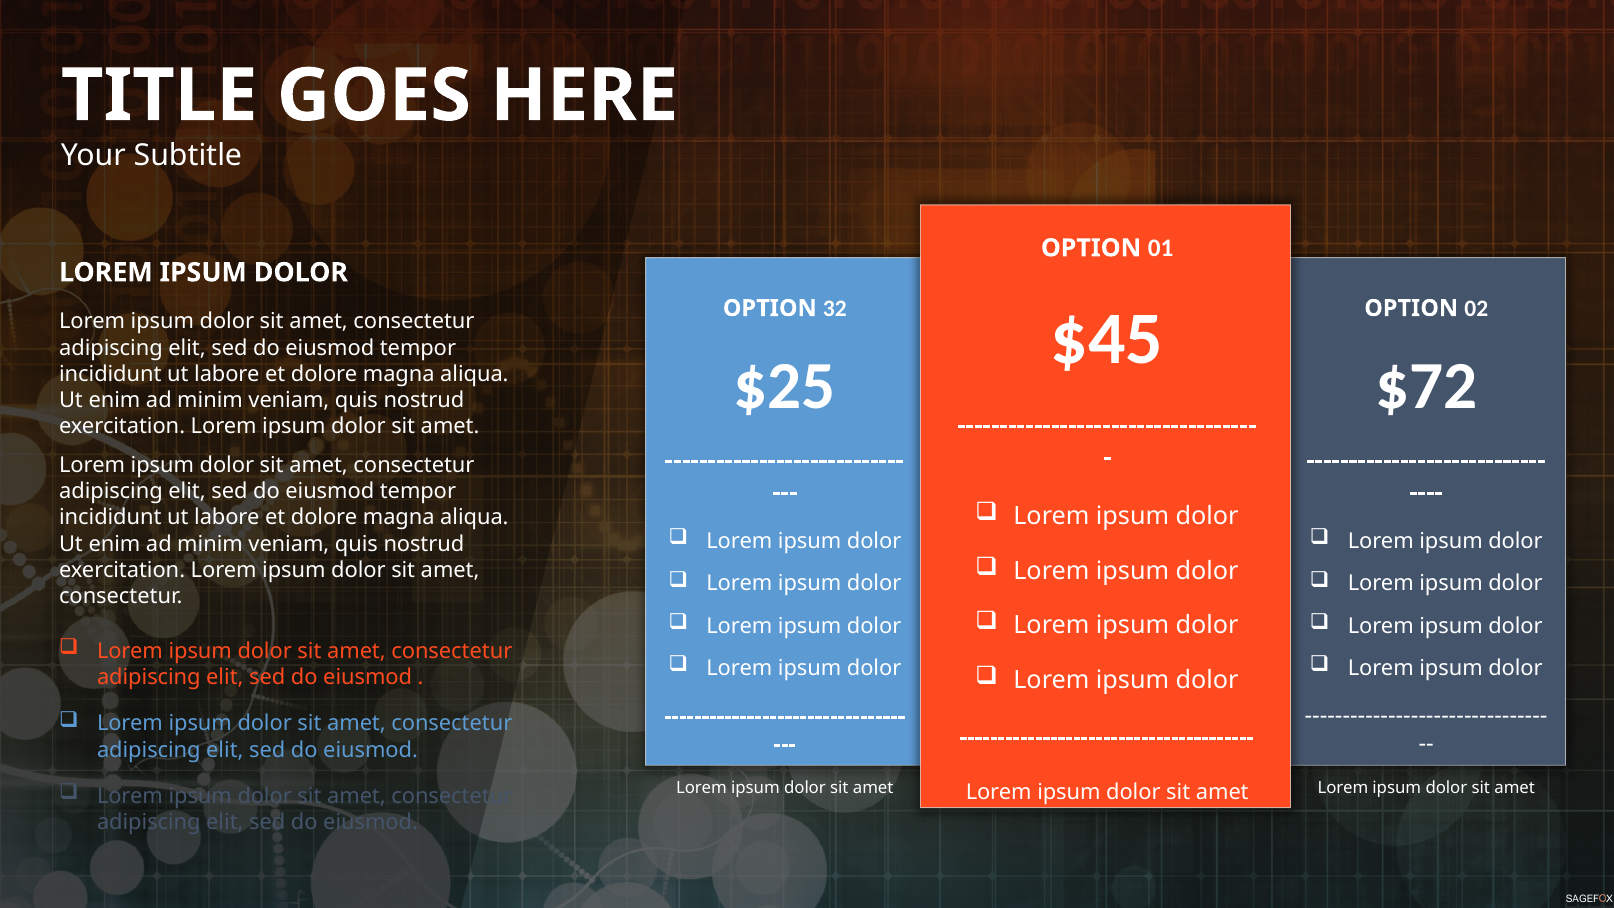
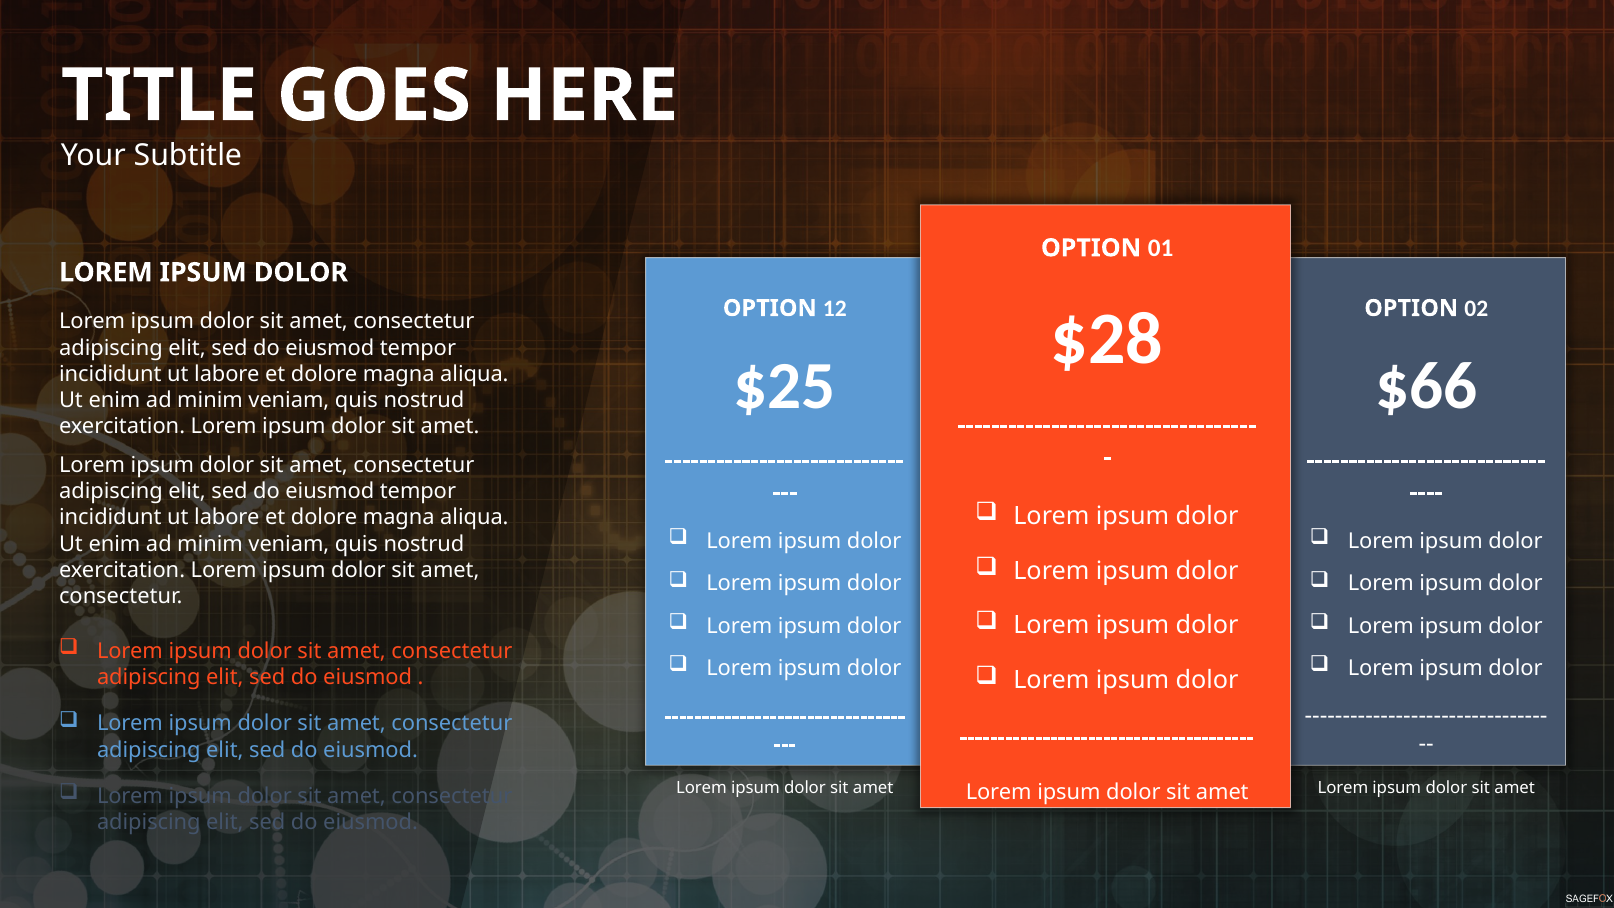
32: 32 -> 12 (835, 308)
$45: $45 -> $28 (1107, 339)
$72: $72 -> $66 (1426, 386)
